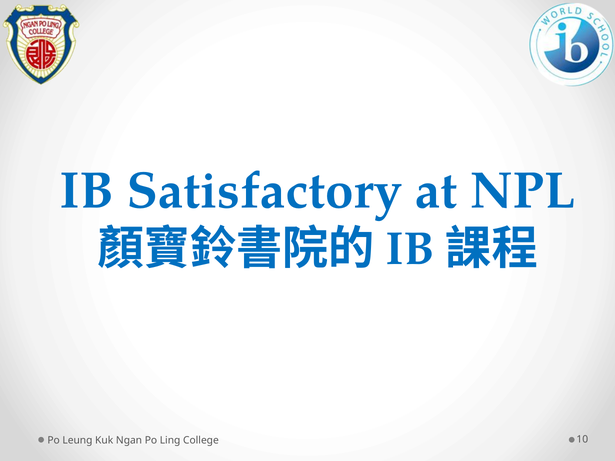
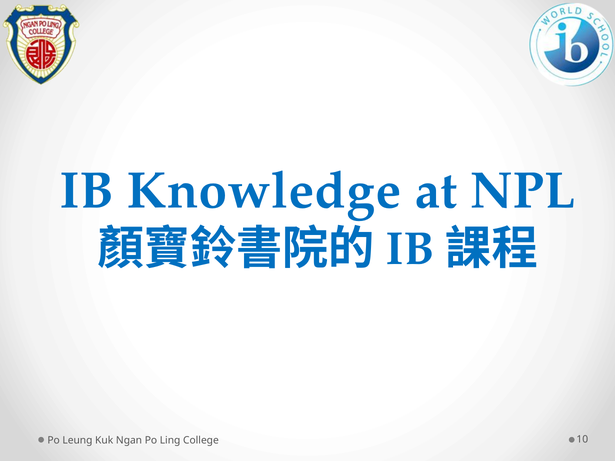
Satisfactory: Satisfactory -> Knowledge (264, 191)
